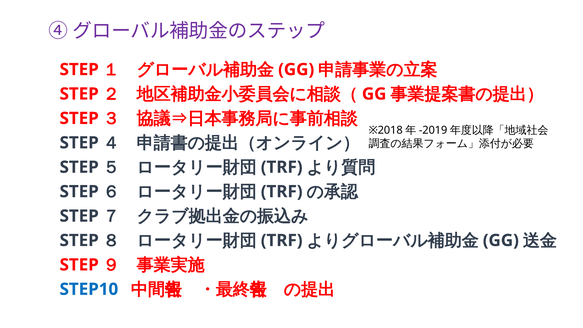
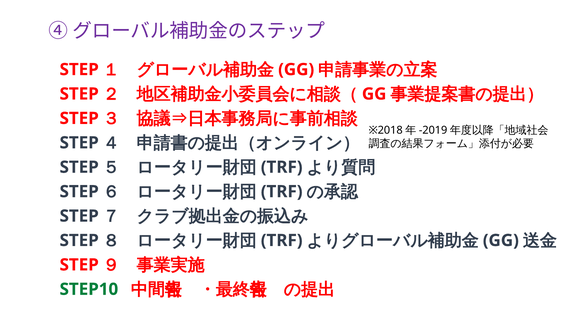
STEP10 colour: blue -> green (89, 289)
